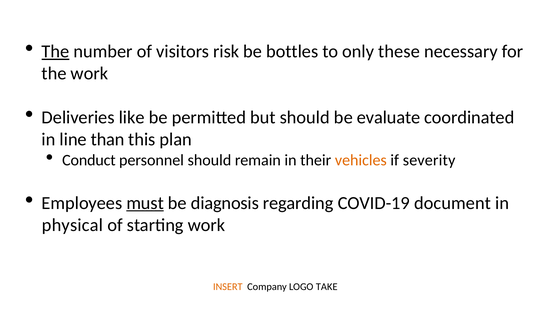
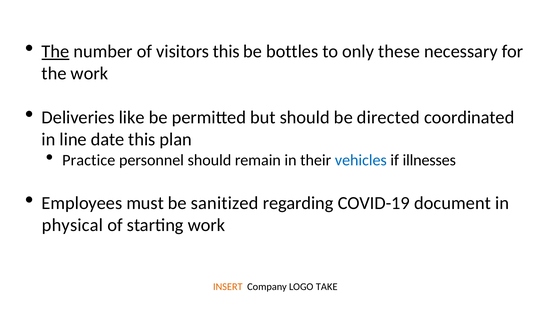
visitors risk: risk -> this (226, 51)
evaluate: evaluate -> directed (388, 118)
than: than -> date (108, 140)
Conduct: Conduct -> Practice (89, 160)
vehicles colour: orange -> blue (361, 160)
severity: severity -> illnesses (429, 160)
must underline: present -> none (145, 203)
diagnosis: diagnosis -> sanitized (225, 203)
